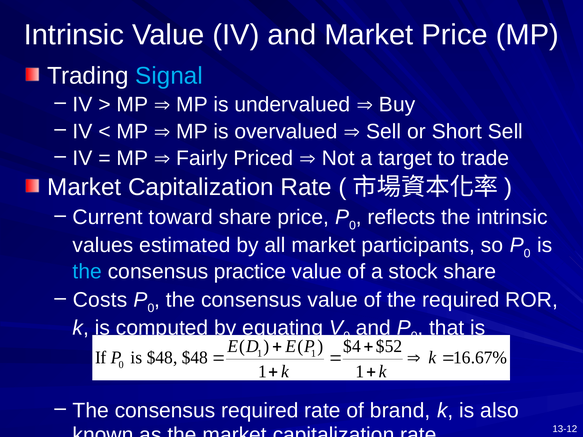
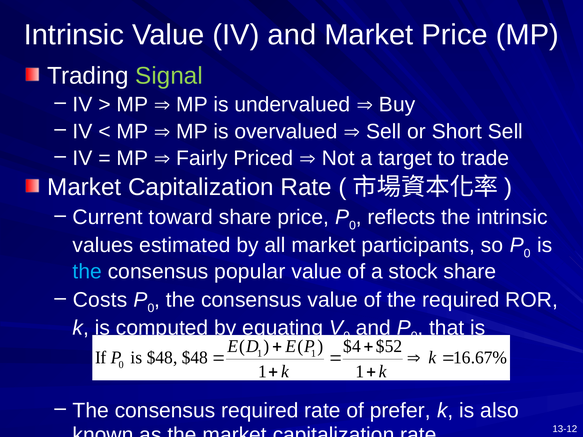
Signal colour: light blue -> light green (169, 76)
practice: practice -> popular (250, 272)
brand: brand -> prefer (400, 411)
